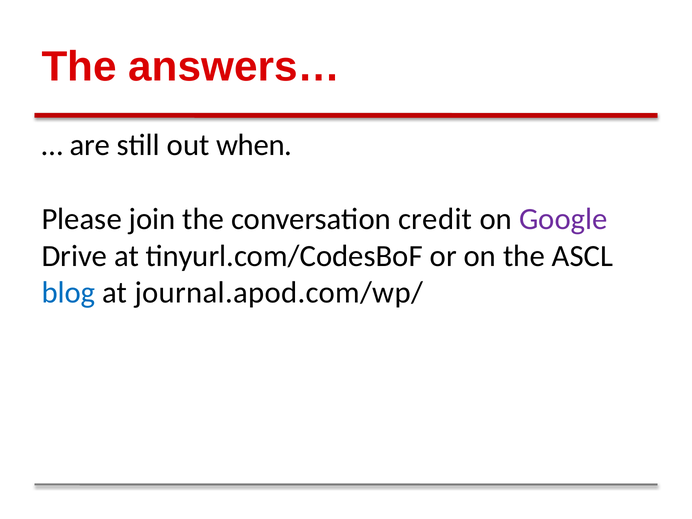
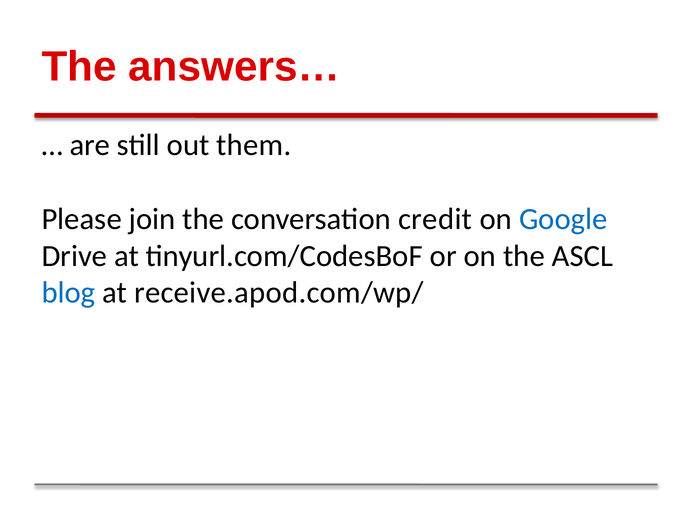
when: when -> them (254, 145)
Google colour: purple -> blue (563, 219)
journal.apod.com/wp/: journal.apod.com/wp/ -> receive.apod.com/wp/ (279, 293)
